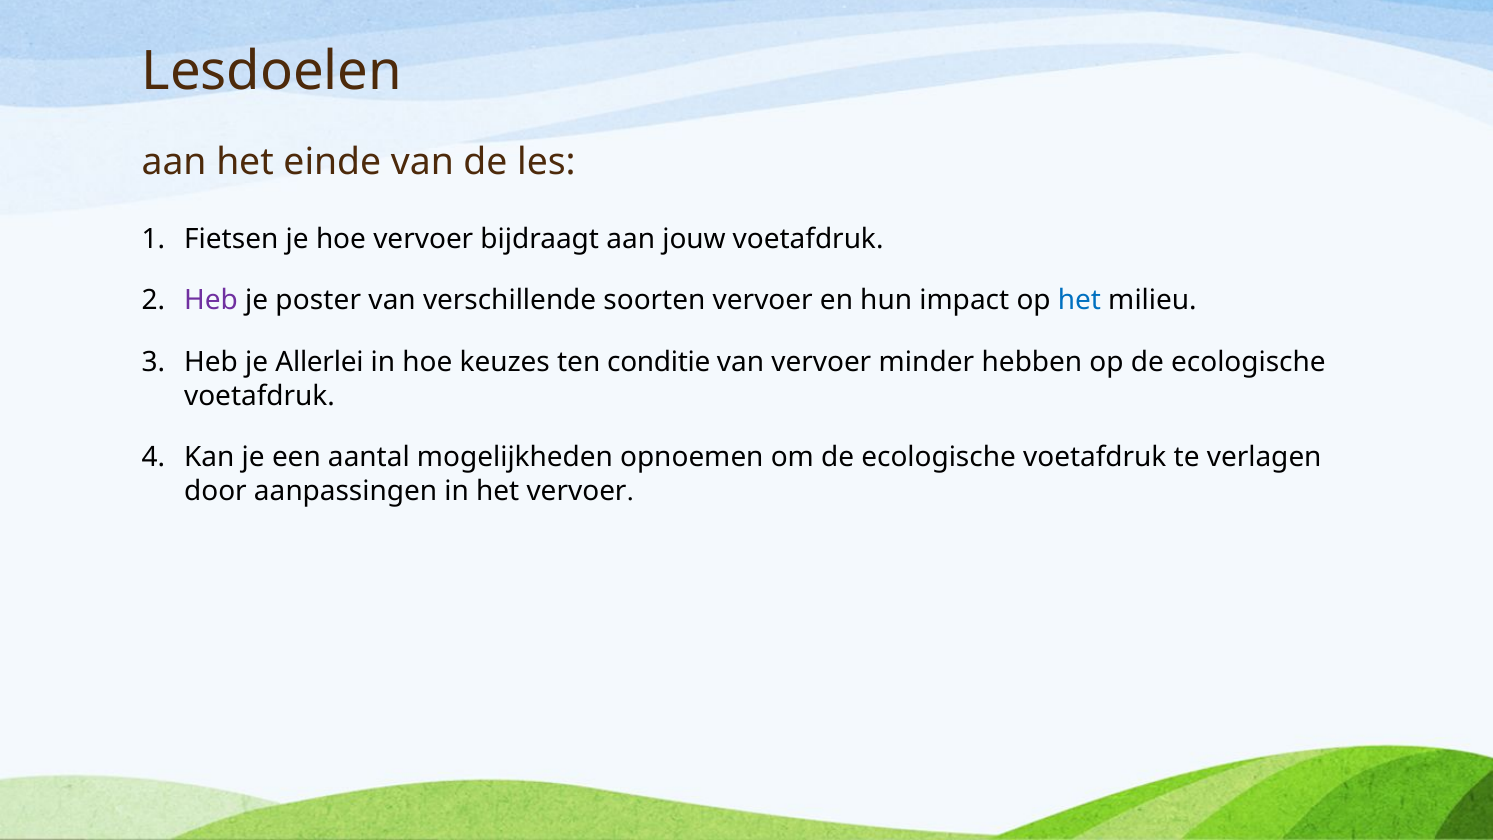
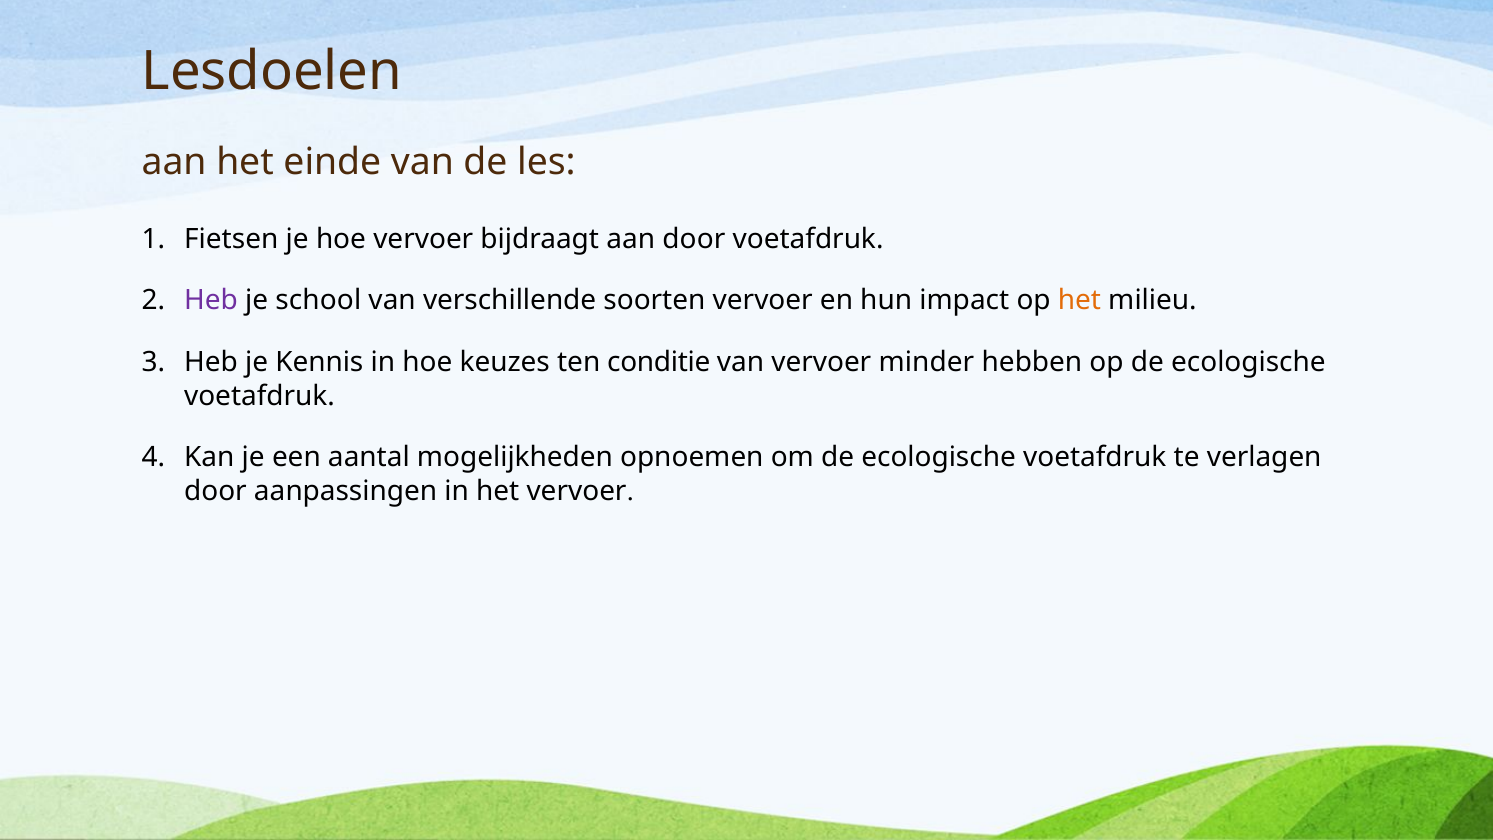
aan jouw: jouw -> door (694, 239)
poster: poster -> school (318, 301)
het colour: blue -> orange (1079, 301)
Allerlei: Allerlei -> Kennis (319, 362)
